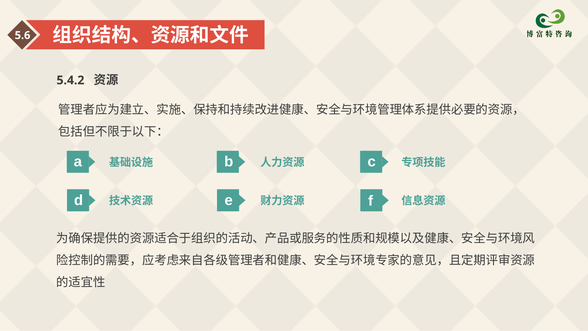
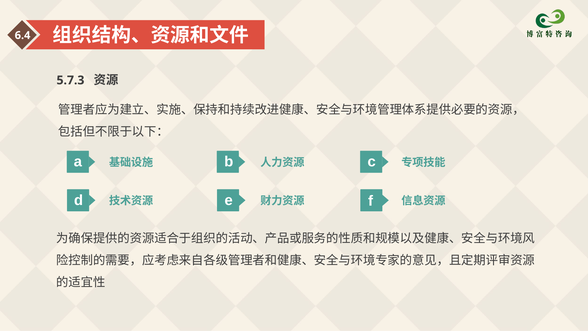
5.6: 5.6 -> 6.4 (23, 35)
5.4.2: 5.4.2 -> 5.7.3 (70, 80)
